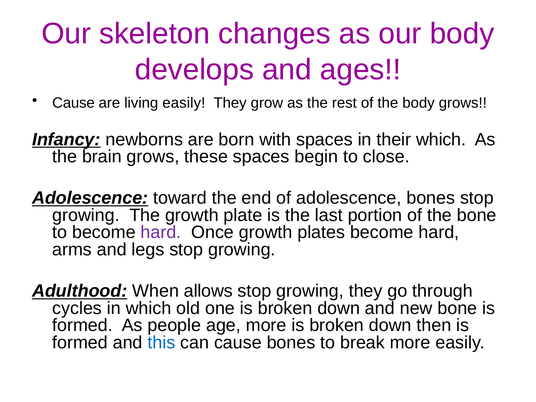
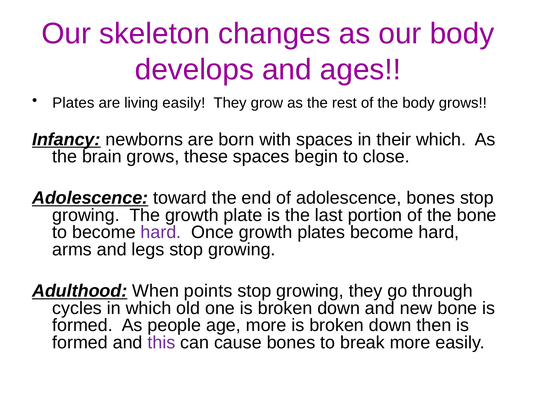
Cause: Cause -> Plates (73, 103)
allows: allows -> points (208, 291)
this colour: blue -> purple (161, 342)
